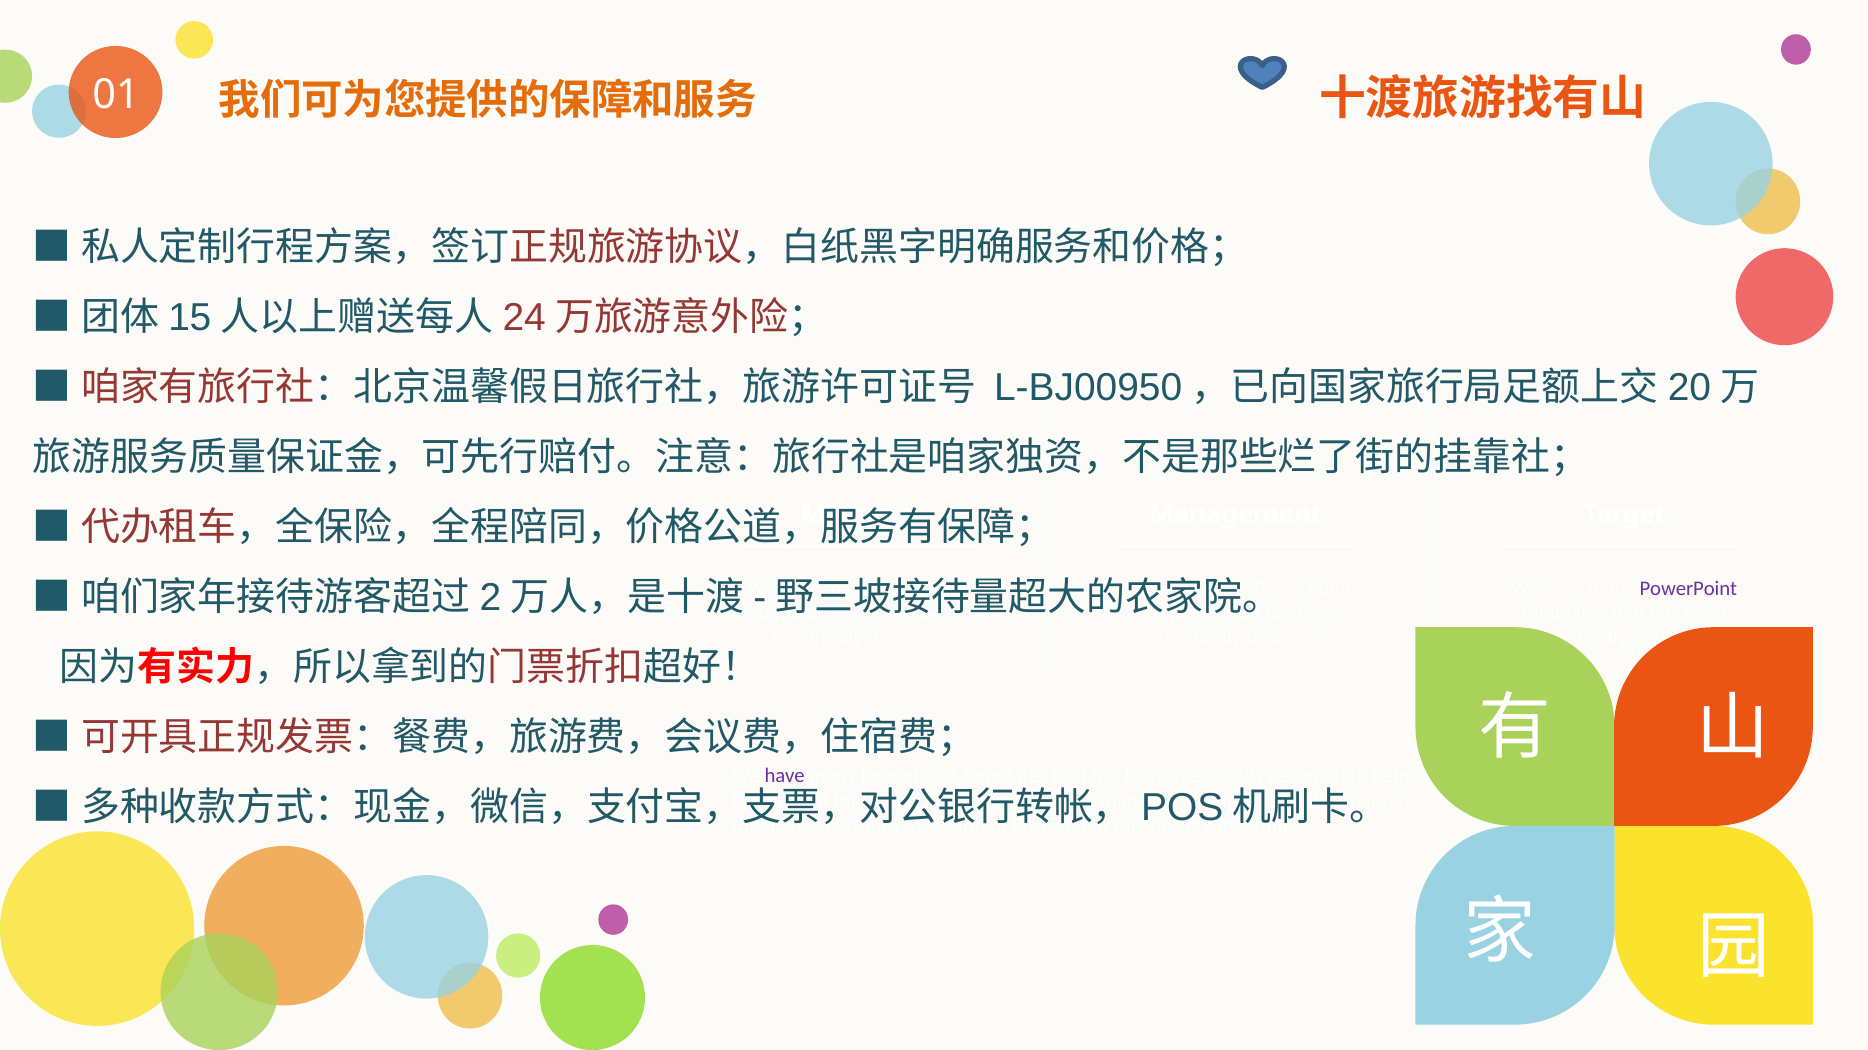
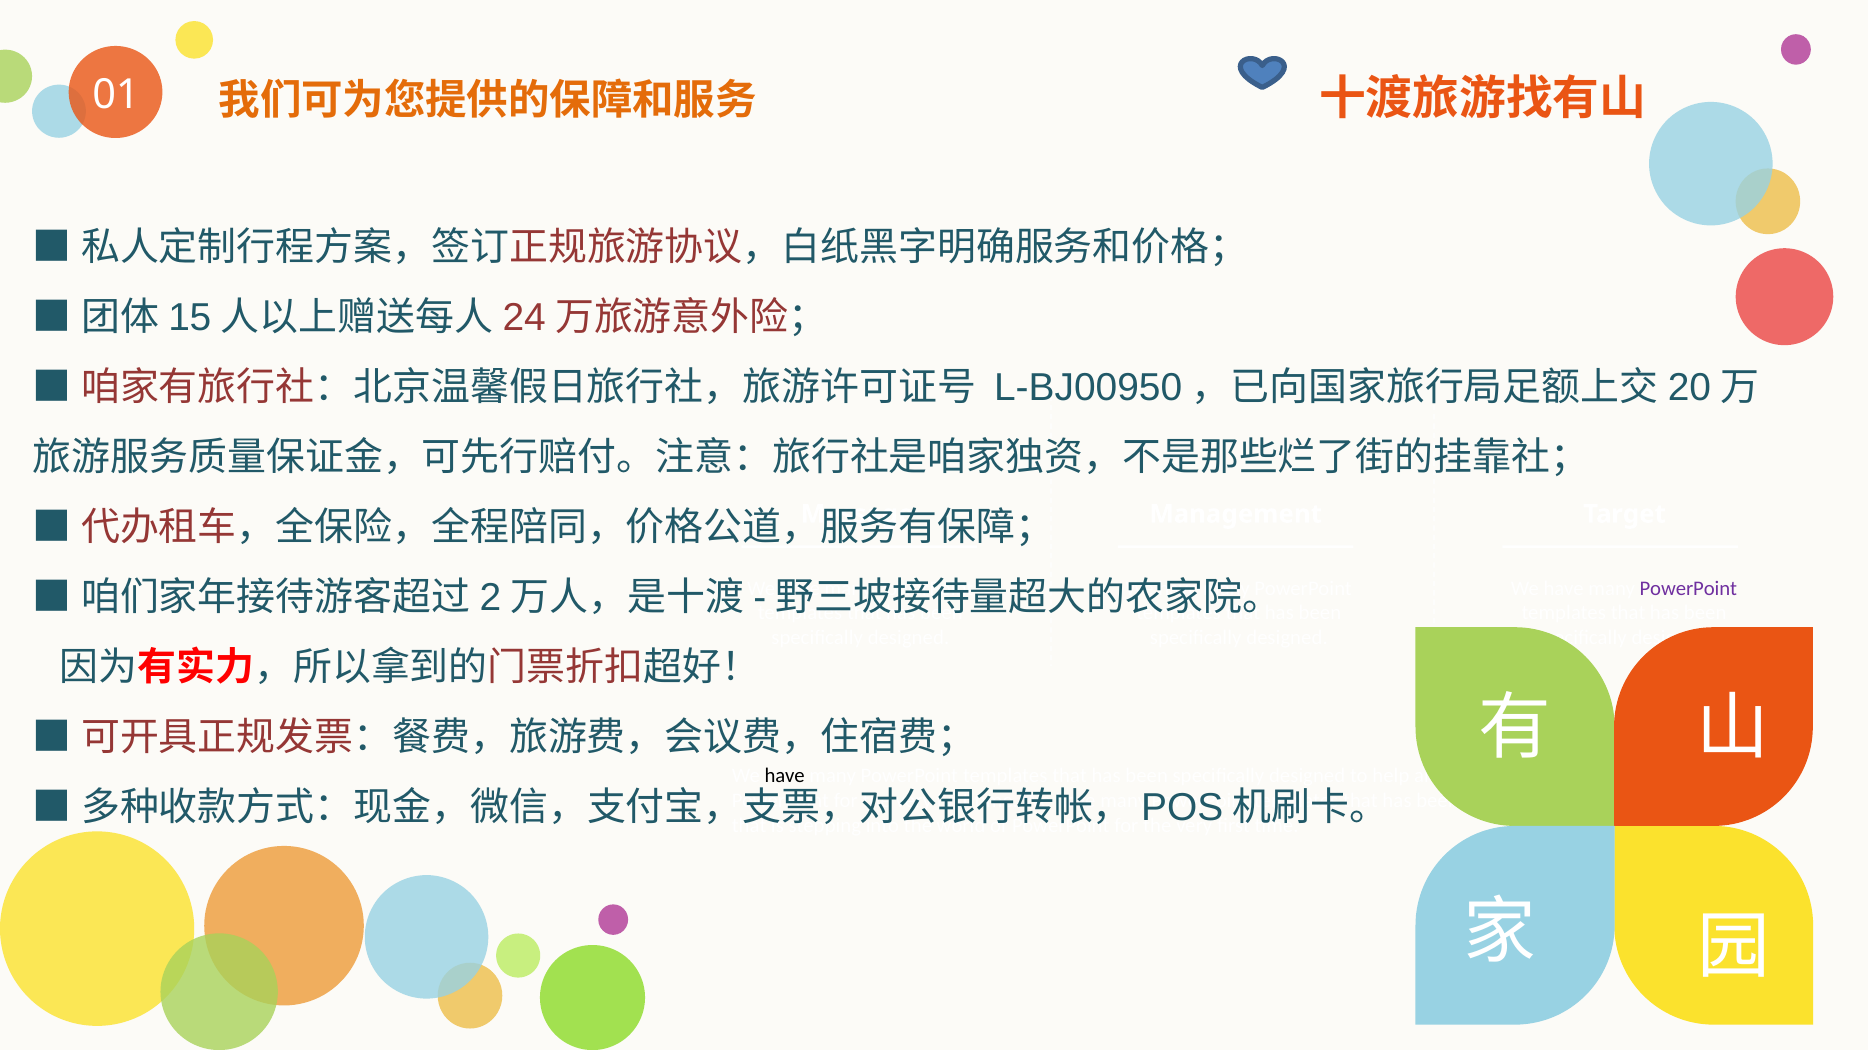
have colour: purple -> black (785, 776)
